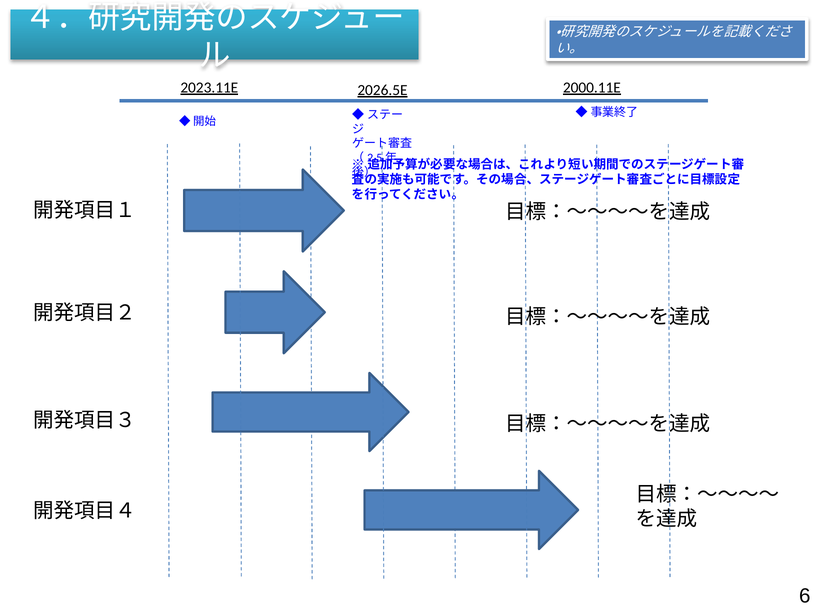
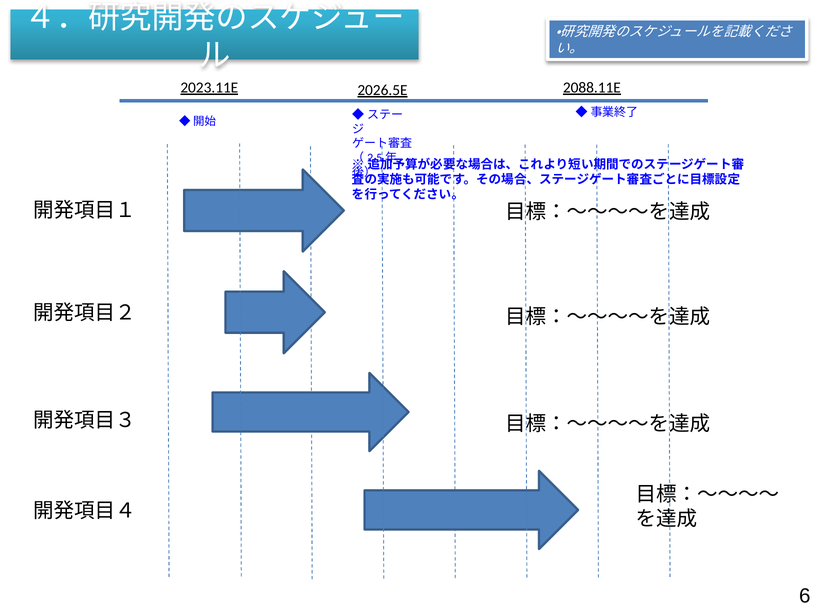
2000.11E: 2000.11E -> 2088.11E (592, 87)
